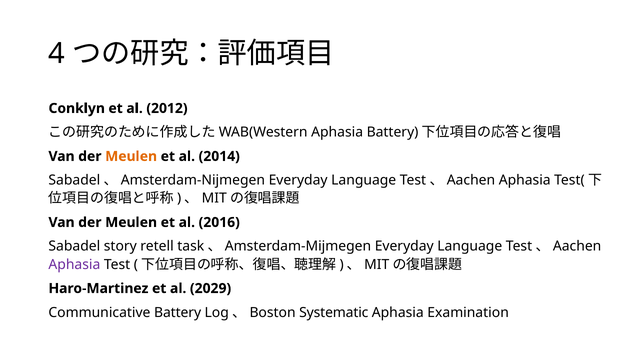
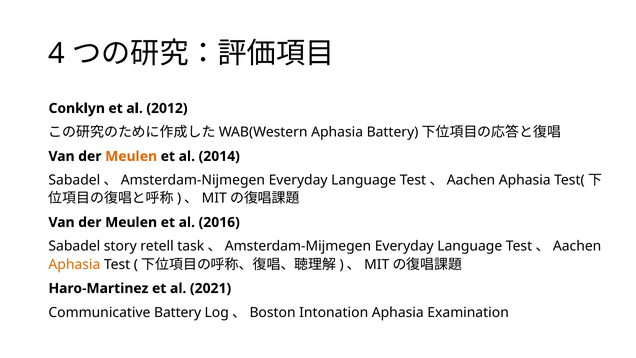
Aphasia colour: purple -> orange (74, 264)
2029: 2029 -> 2021 (211, 288)
Systematic: Systematic -> Intonation (334, 312)
